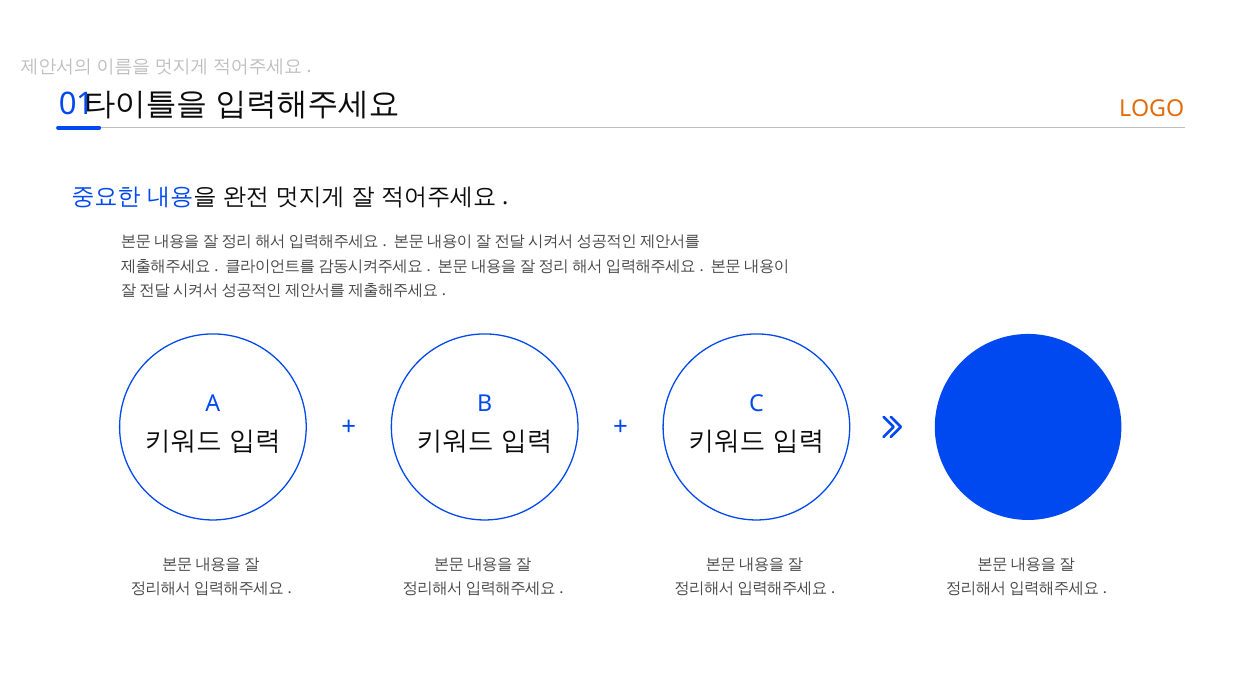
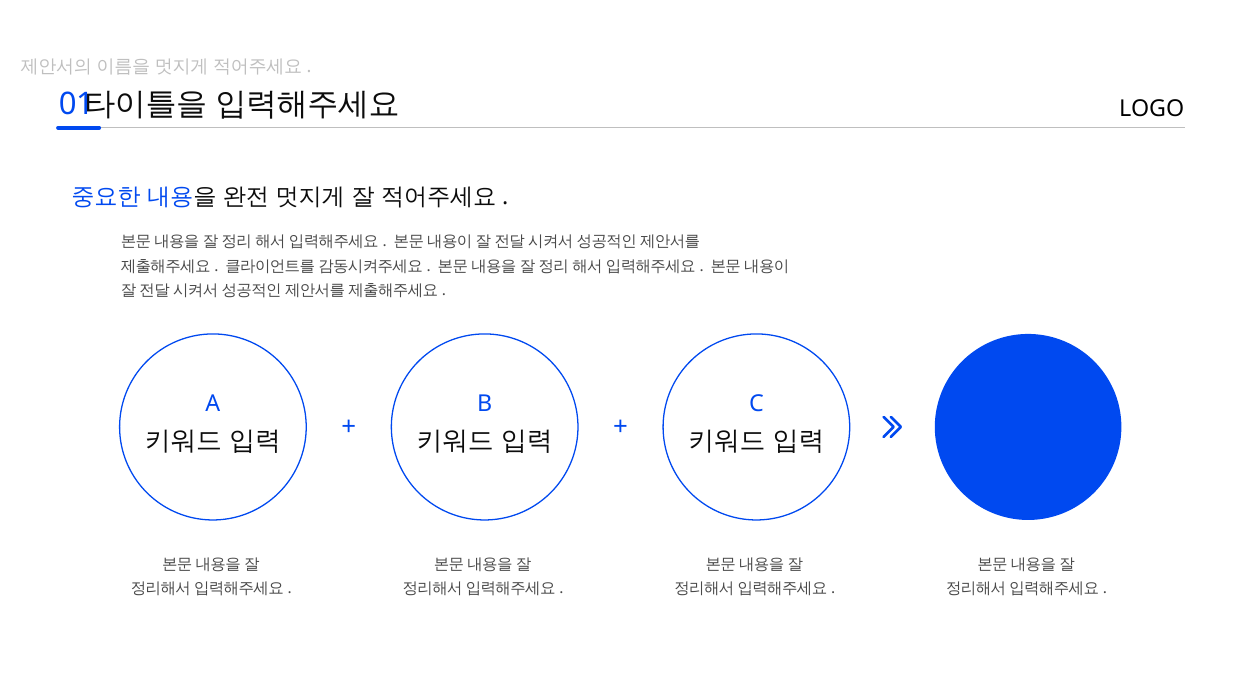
LOGO colour: orange -> black (1152, 109)
